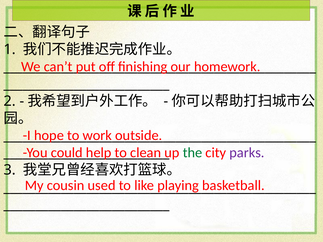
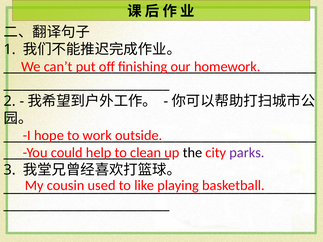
the colour: green -> black (192, 153)
